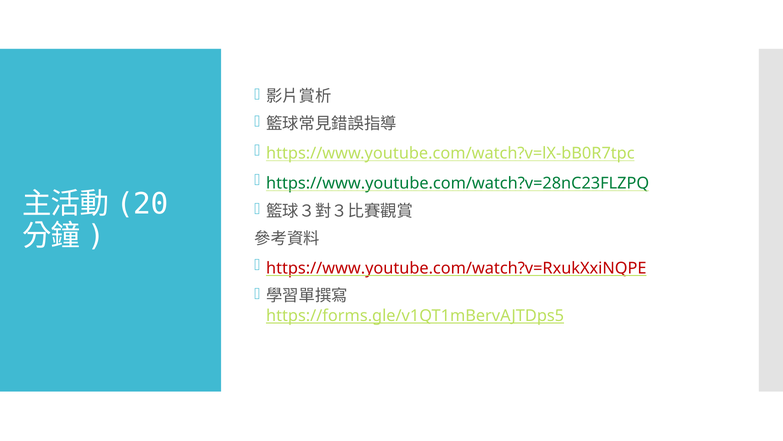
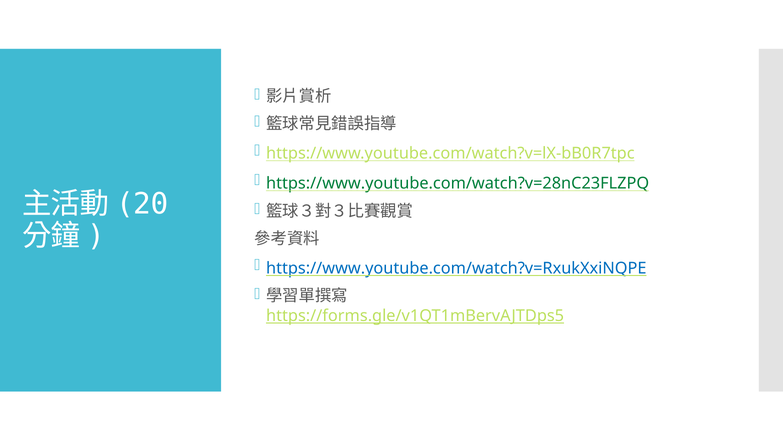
https://www.youtube.com/watch?v=RxukXxiNQPE colour: red -> blue (456, 268)
